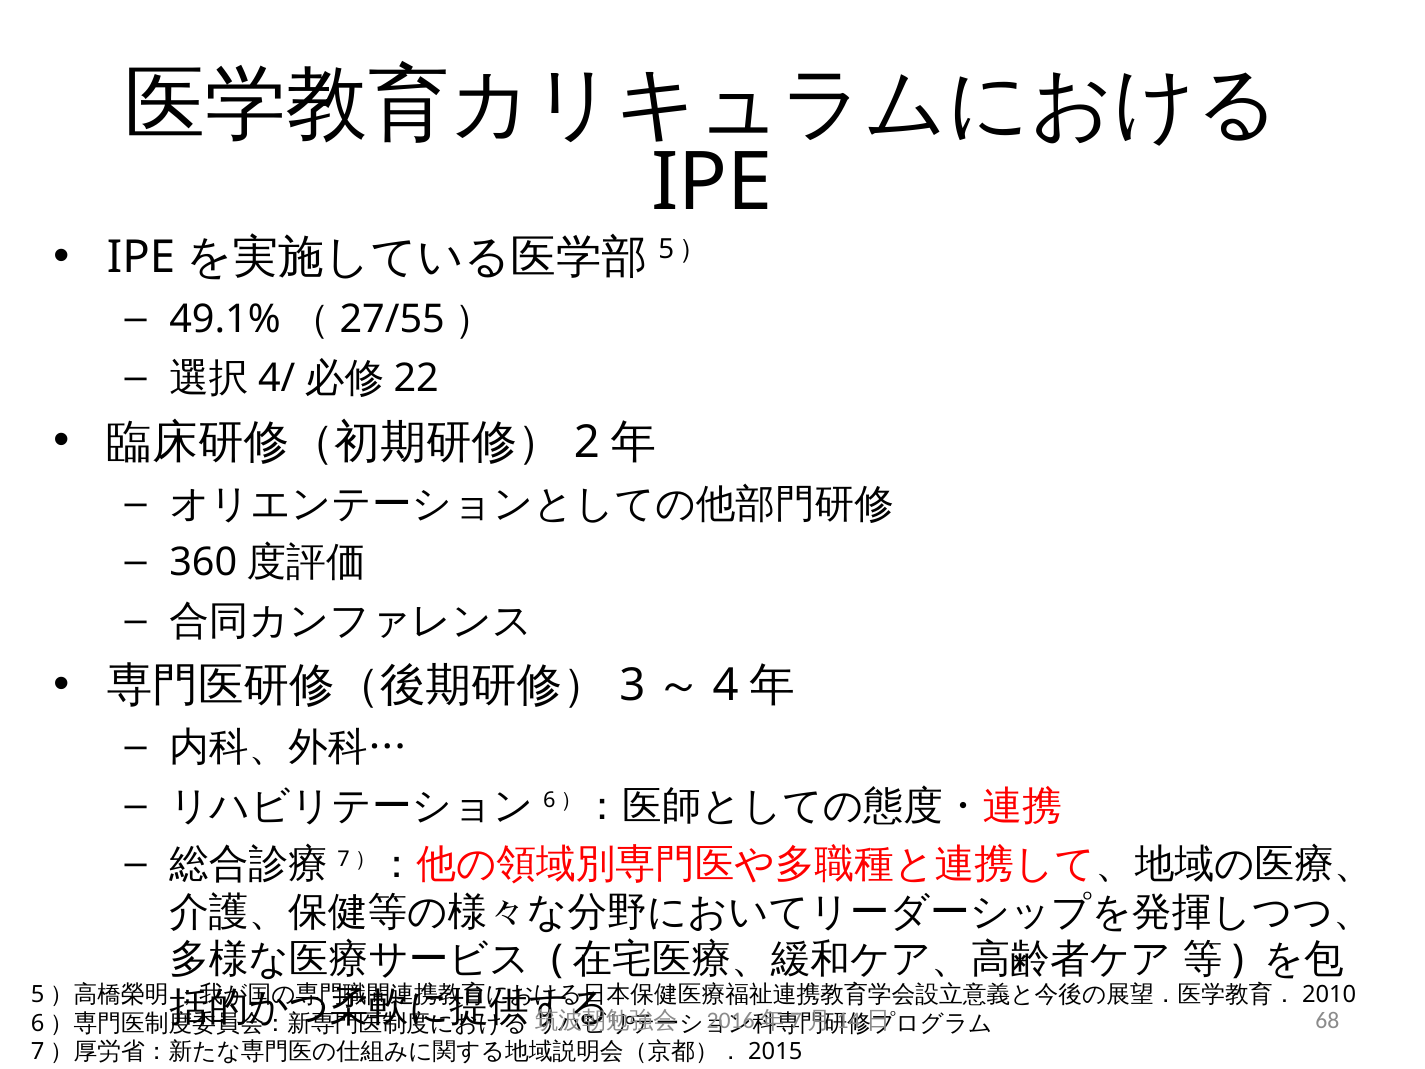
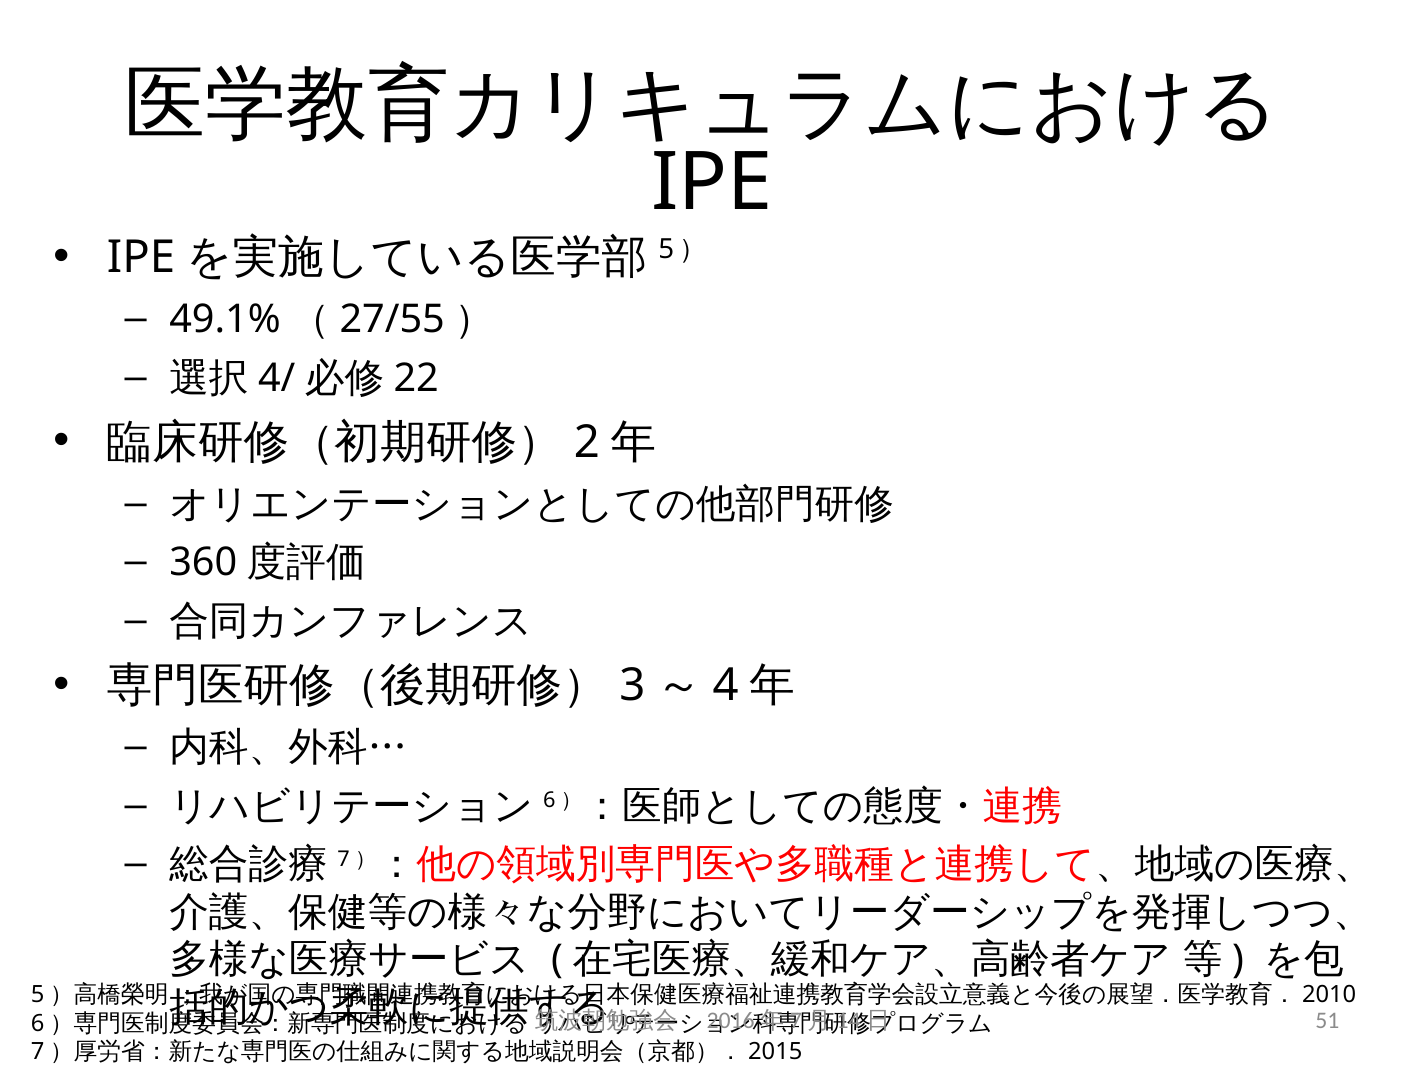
68: 68 -> 51 (1327, 1020)
